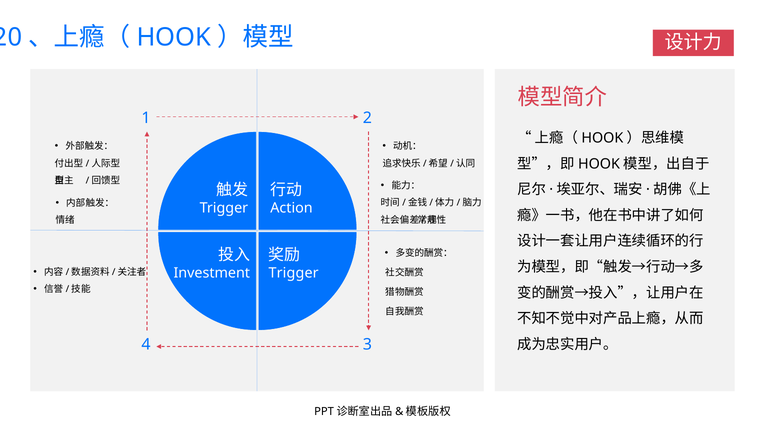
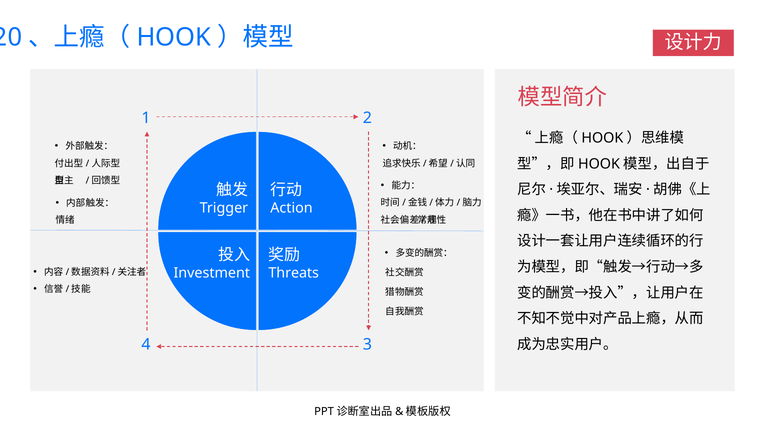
Trigger: Trigger -> Threats (294, 273)
